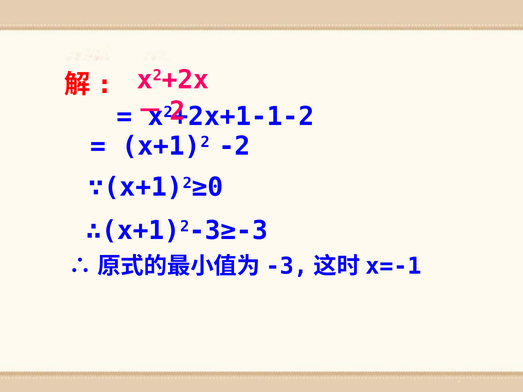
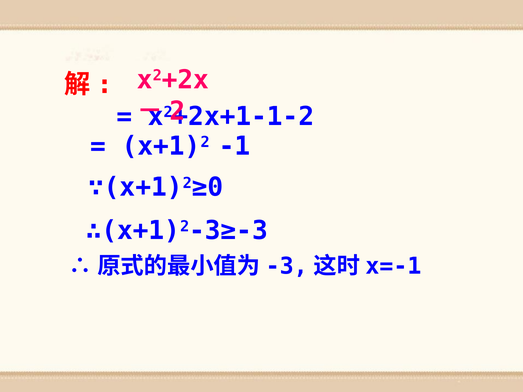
-2: -2 -> -1 (234, 146)
